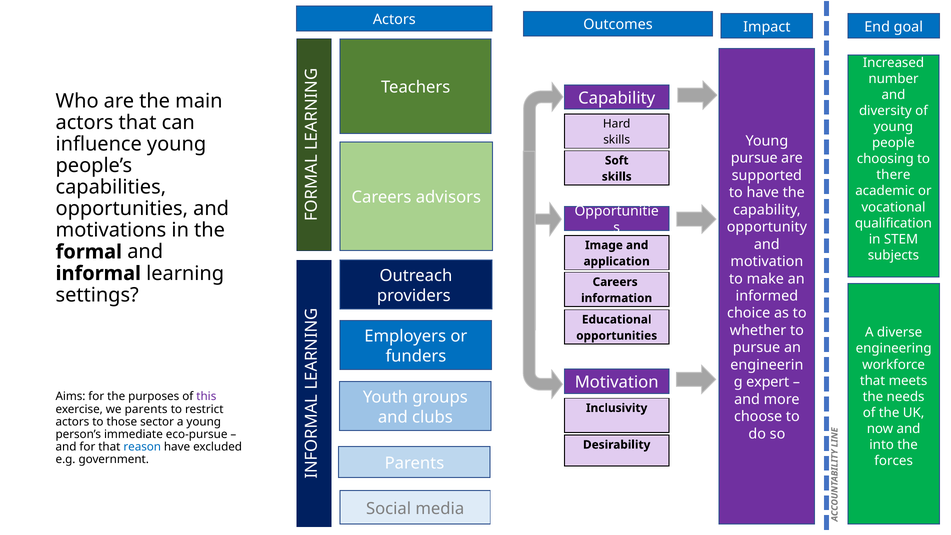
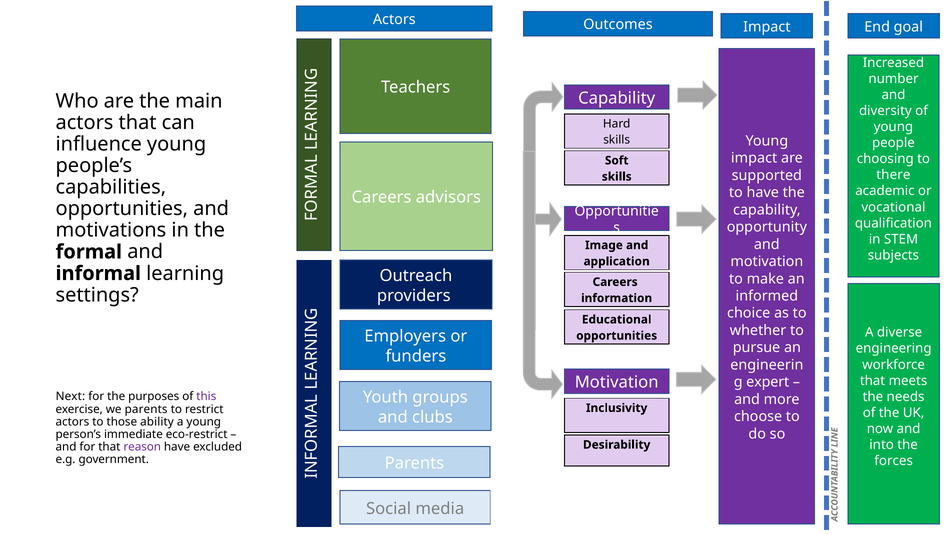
pursue: pursue -> impact (754, 158)
Aims: Aims -> Next (70, 397)
sector: sector -> ability (157, 422)
eco-pursue: eco-pursue -> eco-restrict (197, 434)
reason colour: blue -> purple (142, 447)
